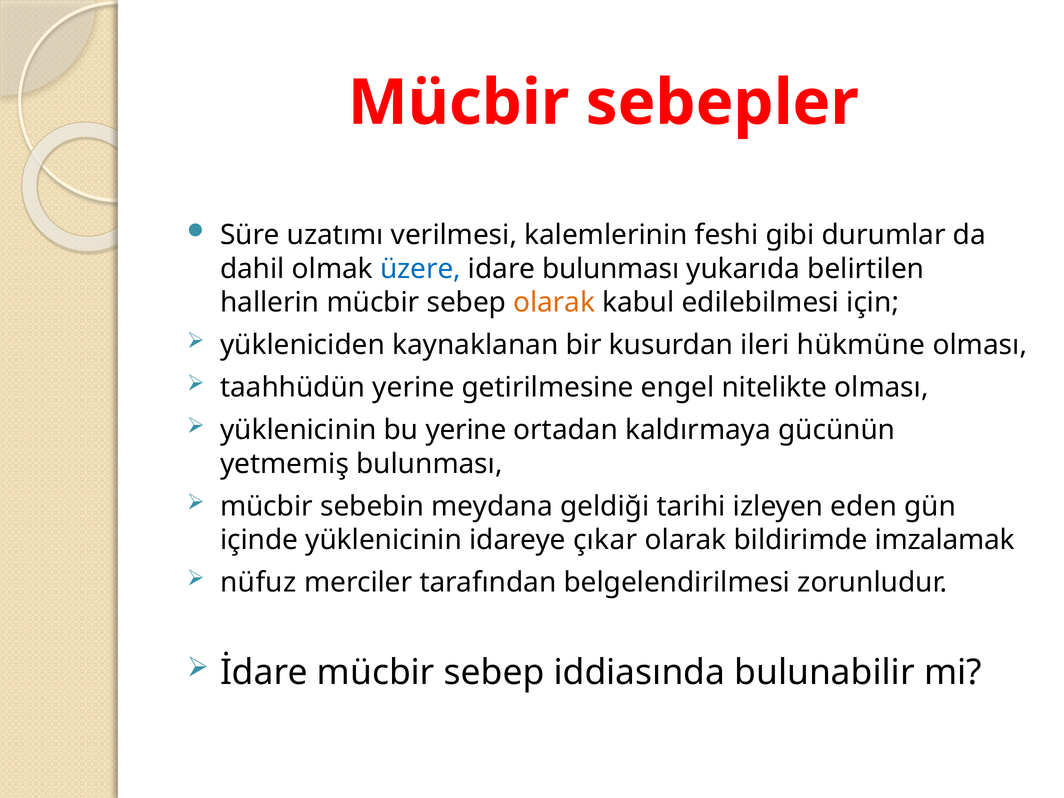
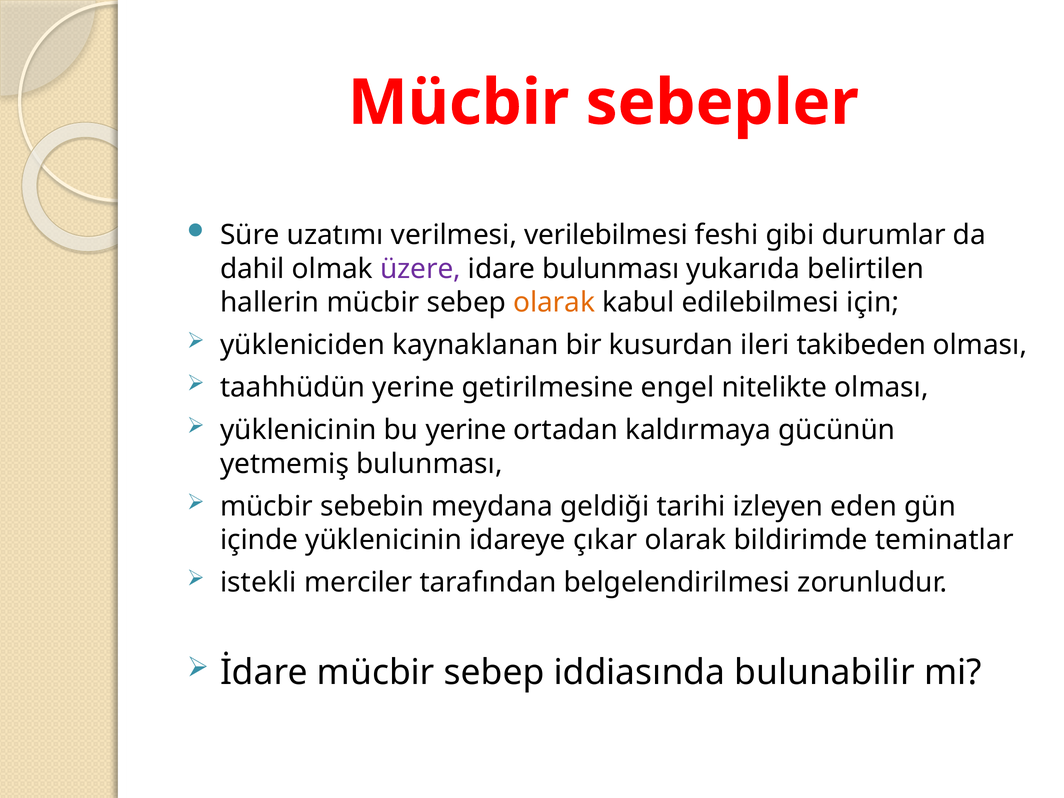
kalemlerinin: kalemlerinin -> verilebilmesi (606, 235)
üzere colour: blue -> purple (421, 269)
hükmüne: hükmüne -> takibeden (861, 345)
imzalamak: imzalamak -> teminatlar (944, 540)
nüfuz: nüfuz -> istekli (258, 583)
